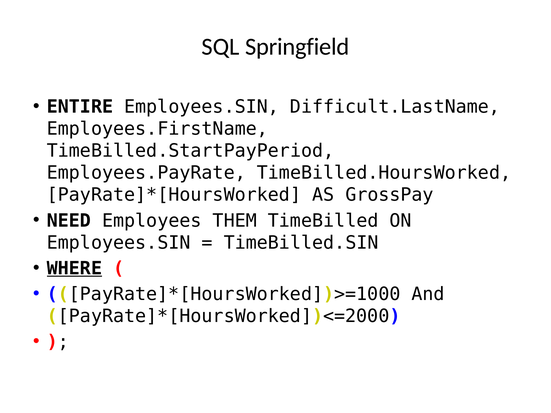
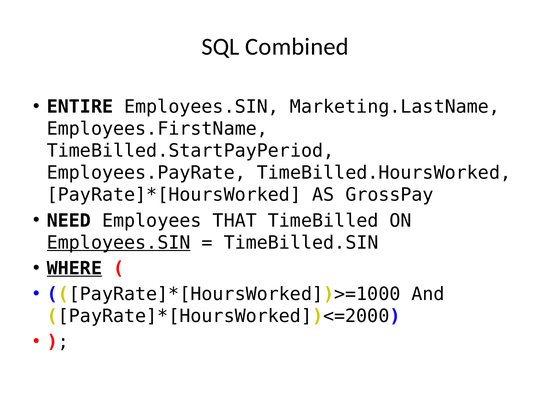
Springfield: Springfield -> Combined (297, 47)
Difficult.LastName: Difficult.LastName -> Marketing.LastName (395, 107)
THEM: THEM -> THAT (235, 221)
Employees.SIN underline: none -> present (119, 243)
